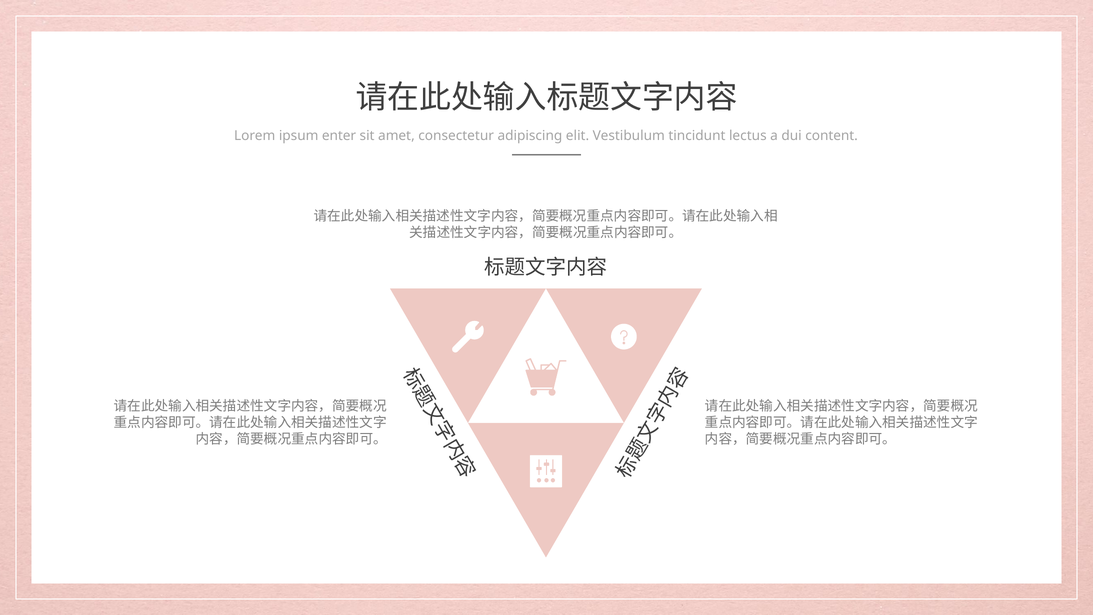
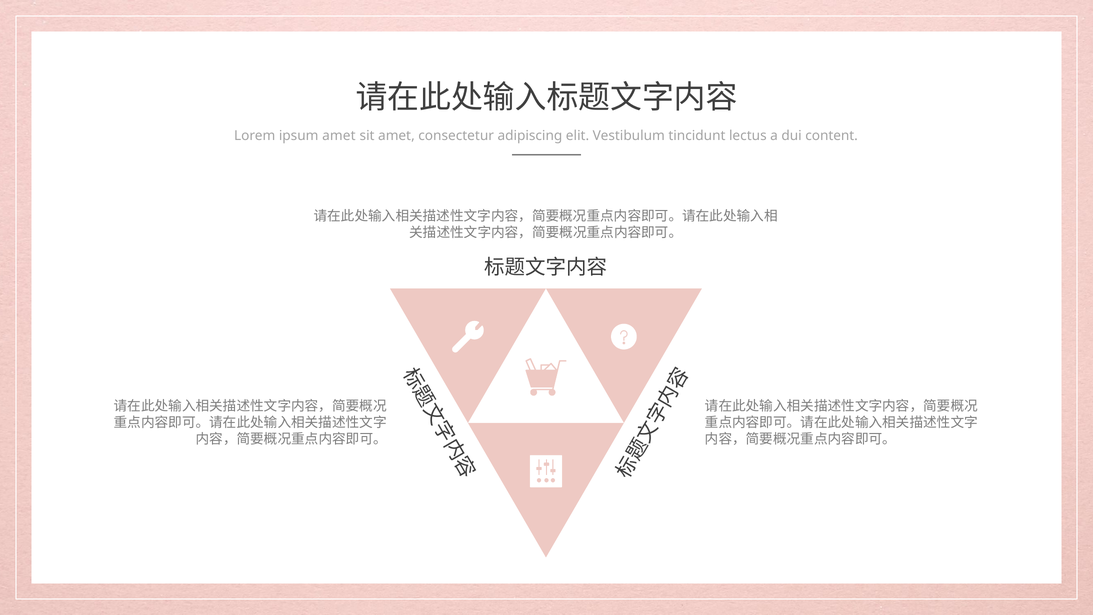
ipsum enter: enter -> amet (339, 136)
